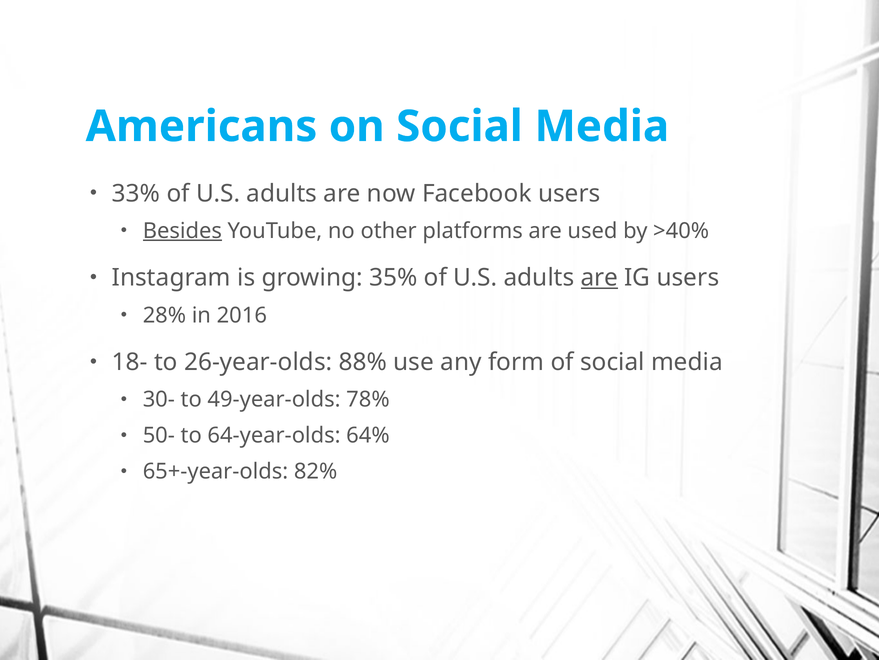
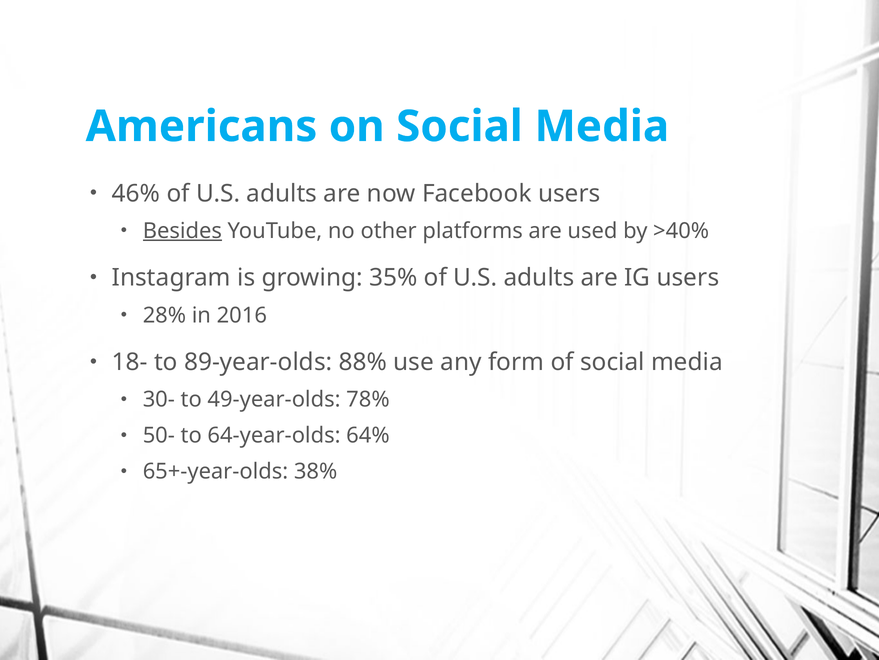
33%: 33% -> 46% (136, 193)
are underline: present -> none (599, 278)
26-year-olds: 26-year-olds -> 89-year-olds (258, 362)
82%: 82% -> 38% (316, 471)
